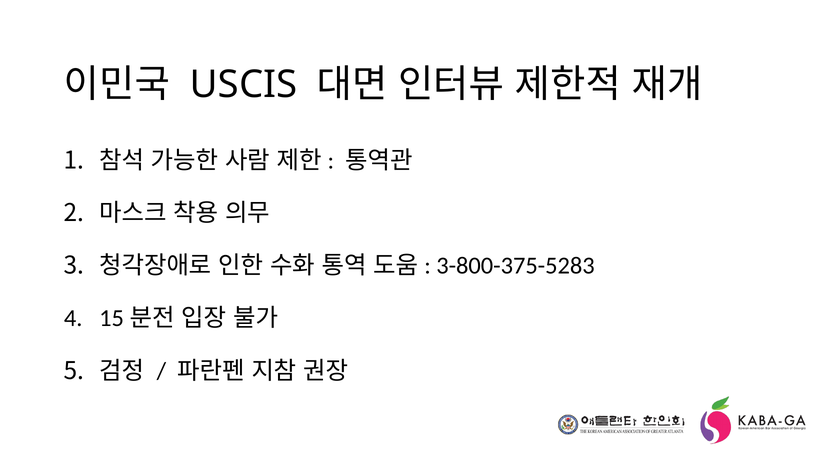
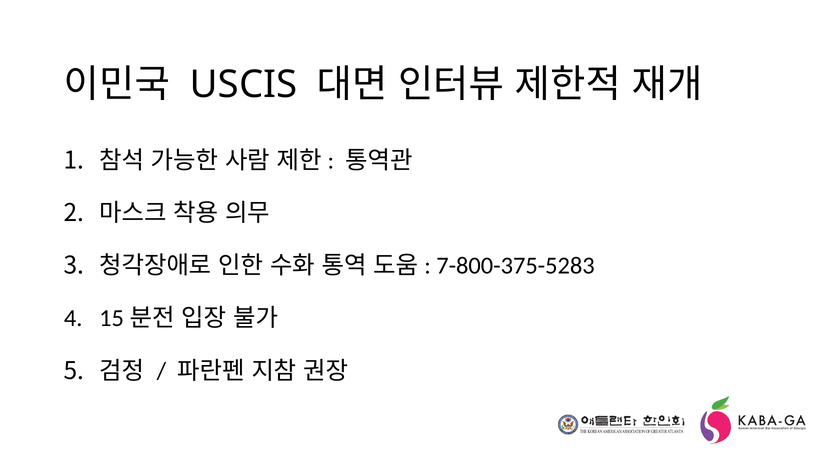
3-800-375-5283: 3-800-375-5283 -> 7-800-375-5283 (515, 266)
